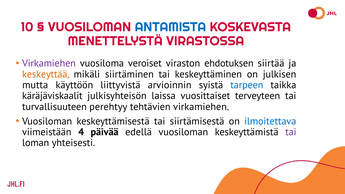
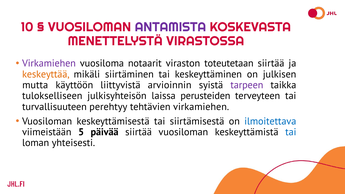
ANTAMISTA colour: blue -> purple (170, 27)
veroiset: veroiset -> notaarit (145, 63)
ehdotuksen: ehdotuksen -> toteutetaan (229, 63)
tarpeen colour: blue -> purple (247, 85)
käräjäviskaalit: käräjäviskaalit -> tulokselliseen (52, 96)
vuosittaiset: vuosittaiset -> perusteiden (205, 96)
4: 4 -> 5 (81, 132)
päivää edellä: edellä -> siirtää (139, 132)
tai colour: purple -> blue (291, 132)
